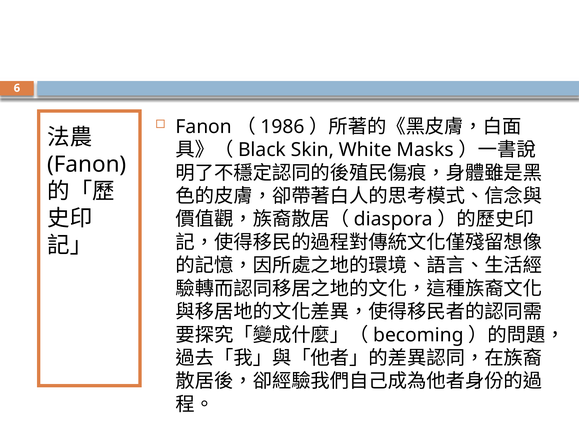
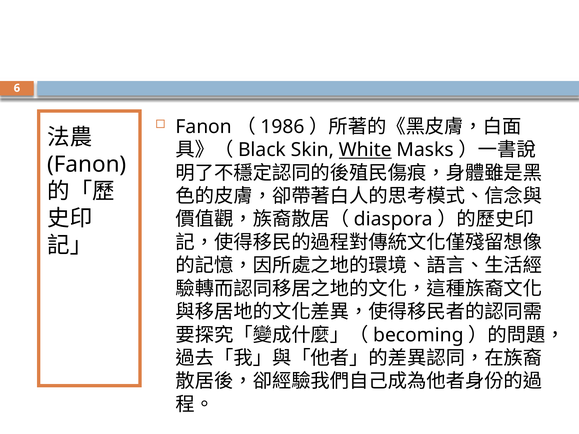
White underline: none -> present (365, 150)
